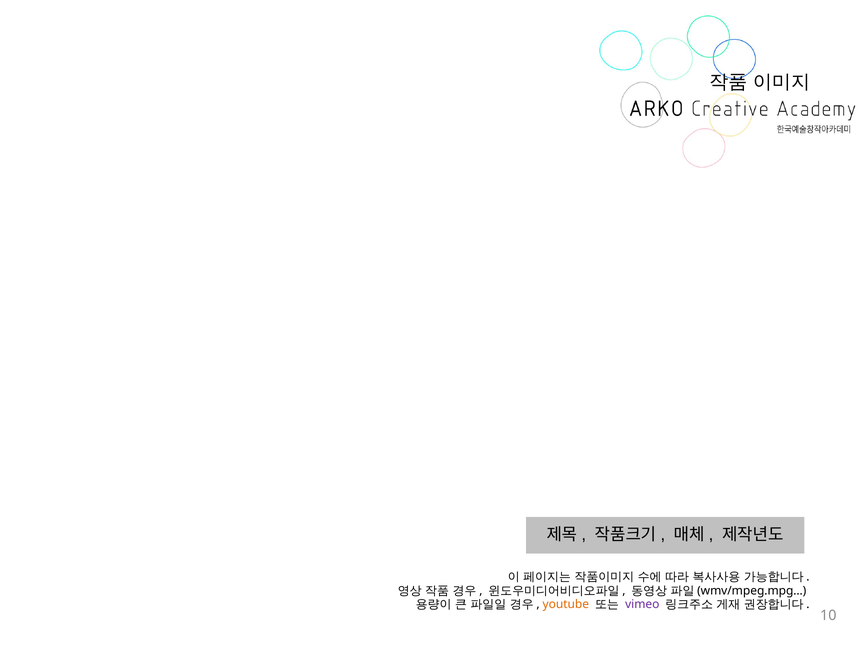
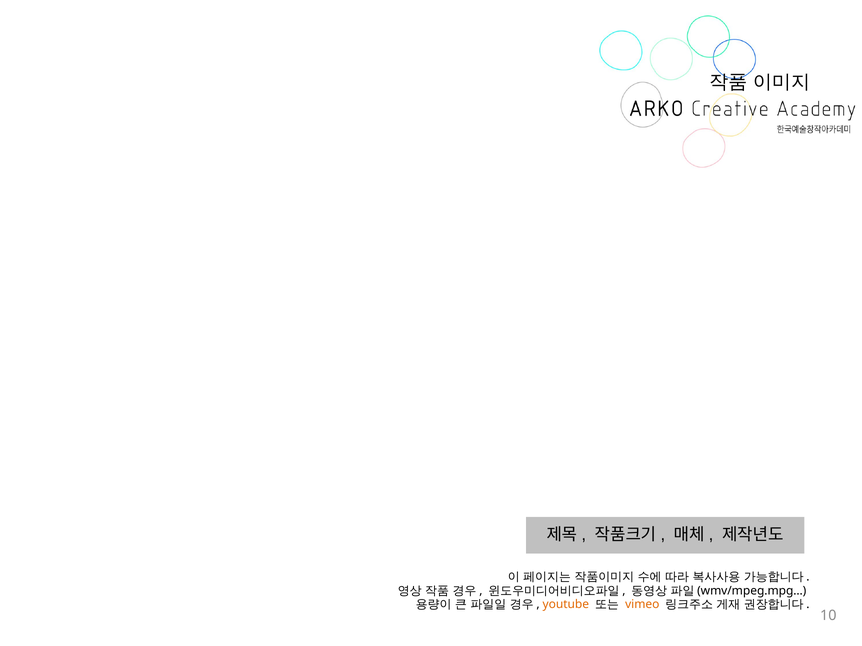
vimeo colour: purple -> orange (642, 605)
